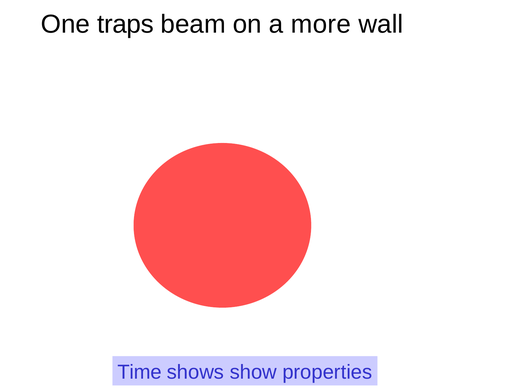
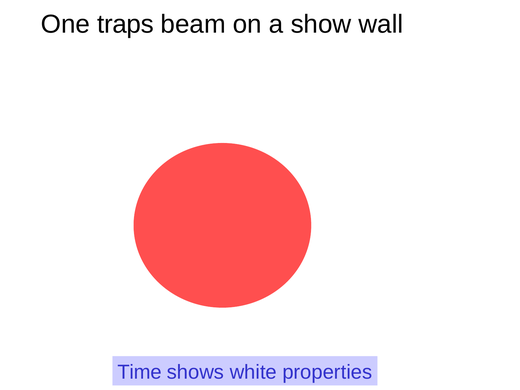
more: more -> show (321, 24)
show: show -> white (253, 372)
